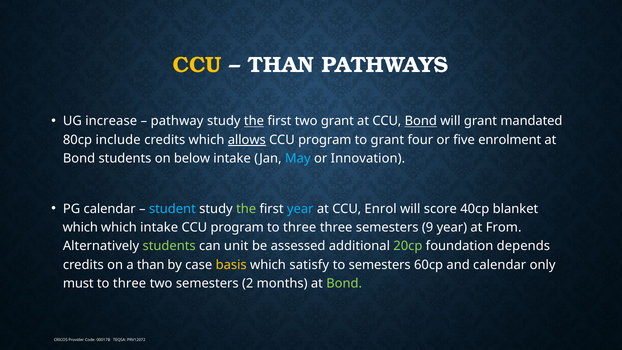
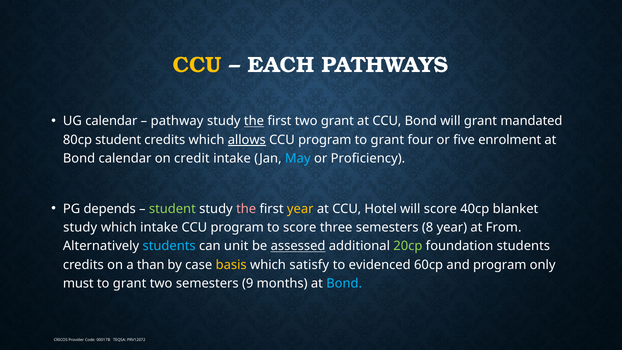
THAN: THAN -> EACH (281, 65)
UG increase: increase -> calendar (111, 121)
Bond underline: present -> none (421, 121)
80cp include: include -> student (118, 140)
Bond students: students -> calendar (125, 158)
below: below -> credit (192, 158)
Innovation: Innovation -> Proficiency (368, 158)
PG calendar: calendar -> depends (110, 209)
student colour: light blue -> light green (172, 209)
the colour: light green -> pink (246, 209)
year colour: light blue -> yellow (300, 209)
Enrol: Enrol -> Hotel (381, 209)
which: which -> study (80, 227)
three: three -> score (300, 227)
9: 9 -> 8 (428, 227)
students colour: light green -> light blue (169, 246)
assessed underline: none -> present (298, 246)
foundation depends: depends -> students (523, 246)
to semesters: semesters -> evidenced (380, 265)
and calendar: calendar -> program (500, 265)
three: three -> grant (130, 283)
2: 2 -> 9 (248, 283)
Bond colour: light green -> light blue (344, 283)
